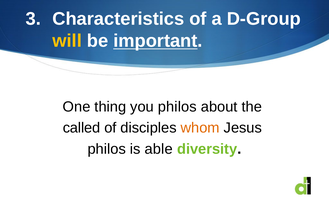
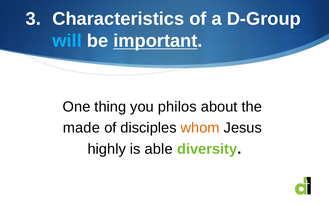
will colour: yellow -> light blue (67, 41)
called: called -> made (81, 128)
philos: philos -> highly (107, 149)
